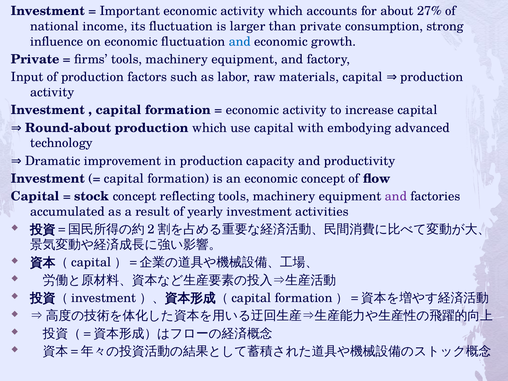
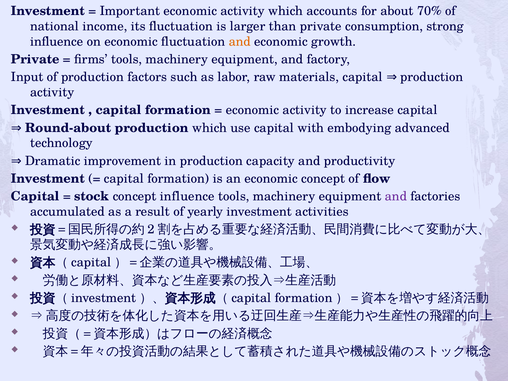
27%: 27% -> 70% (429, 11)
and colour: blue -> orange (240, 41)
concept reflecting: reflecting -> influence (187, 196)
